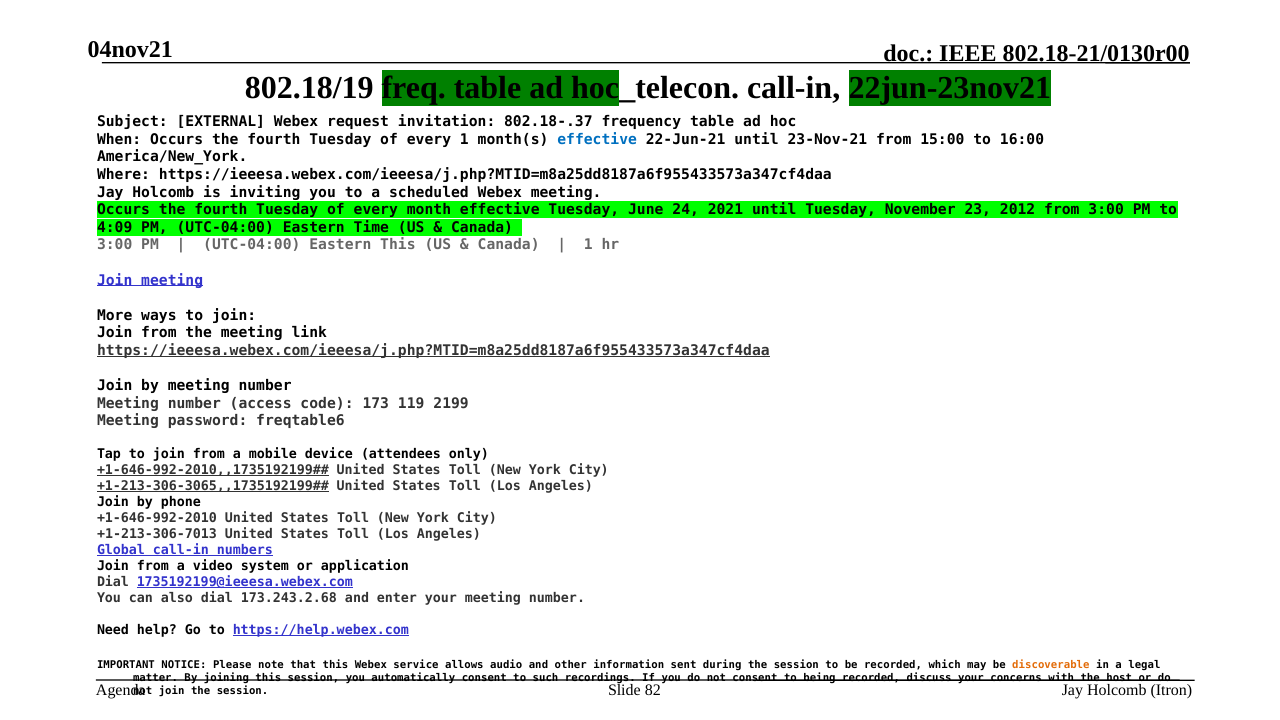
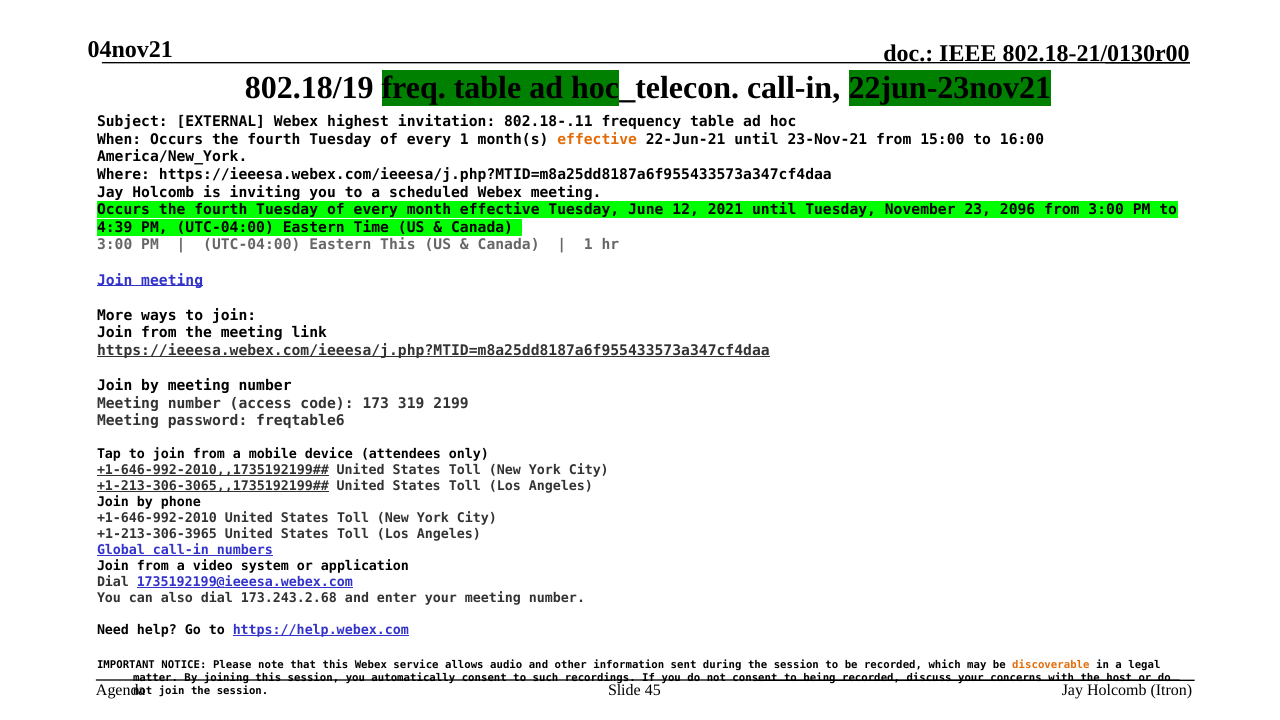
request: request -> highest (358, 122)
802.18-.37: 802.18-.37 -> 802.18-.11 (548, 122)
effective colour: blue -> orange (597, 139)
24: 24 -> 12 (686, 210)
2012: 2012 -> 2096 (1018, 210)
4:09: 4:09 -> 4:39 (115, 227)
119: 119 -> 319 (411, 404)
+1-213-306-7013: +1-213-306-7013 -> +1-213-306-3965 (157, 534)
82: 82 -> 45 (653, 691)
